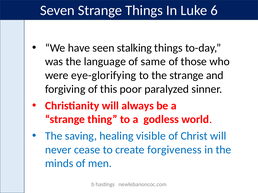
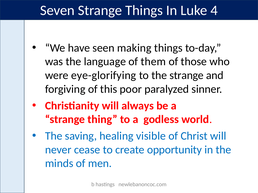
6: 6 -> 4 (214, 10)
stalking: stalking -> making (134, 48)
same: same -> them (153, 62)
forgiveness: forgiveness -> opportunity (174, 150)
